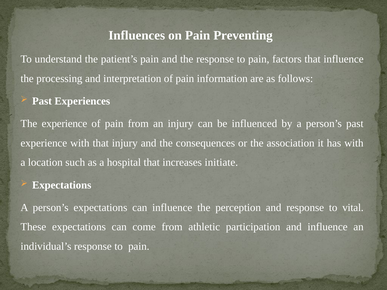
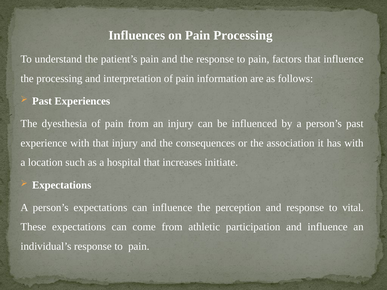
Pain Preventing: Preventing -> Processing (243, 35)
The experience: experience -> dyesthesia (64, 124)
